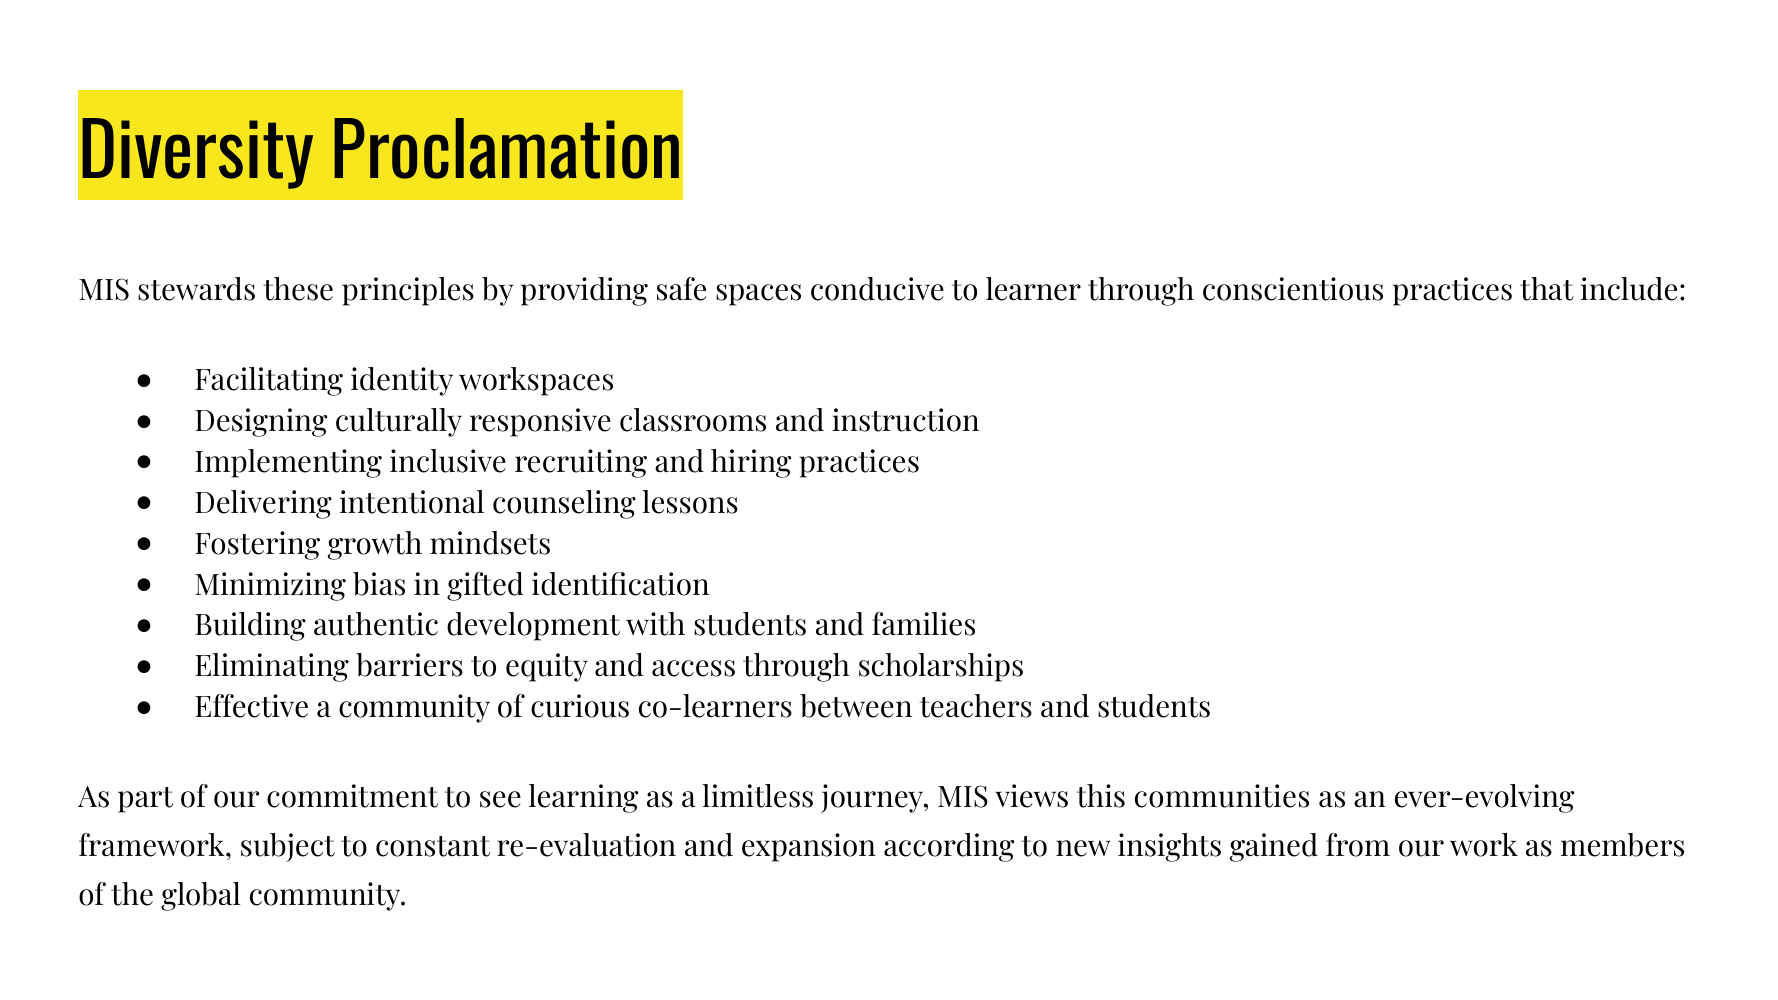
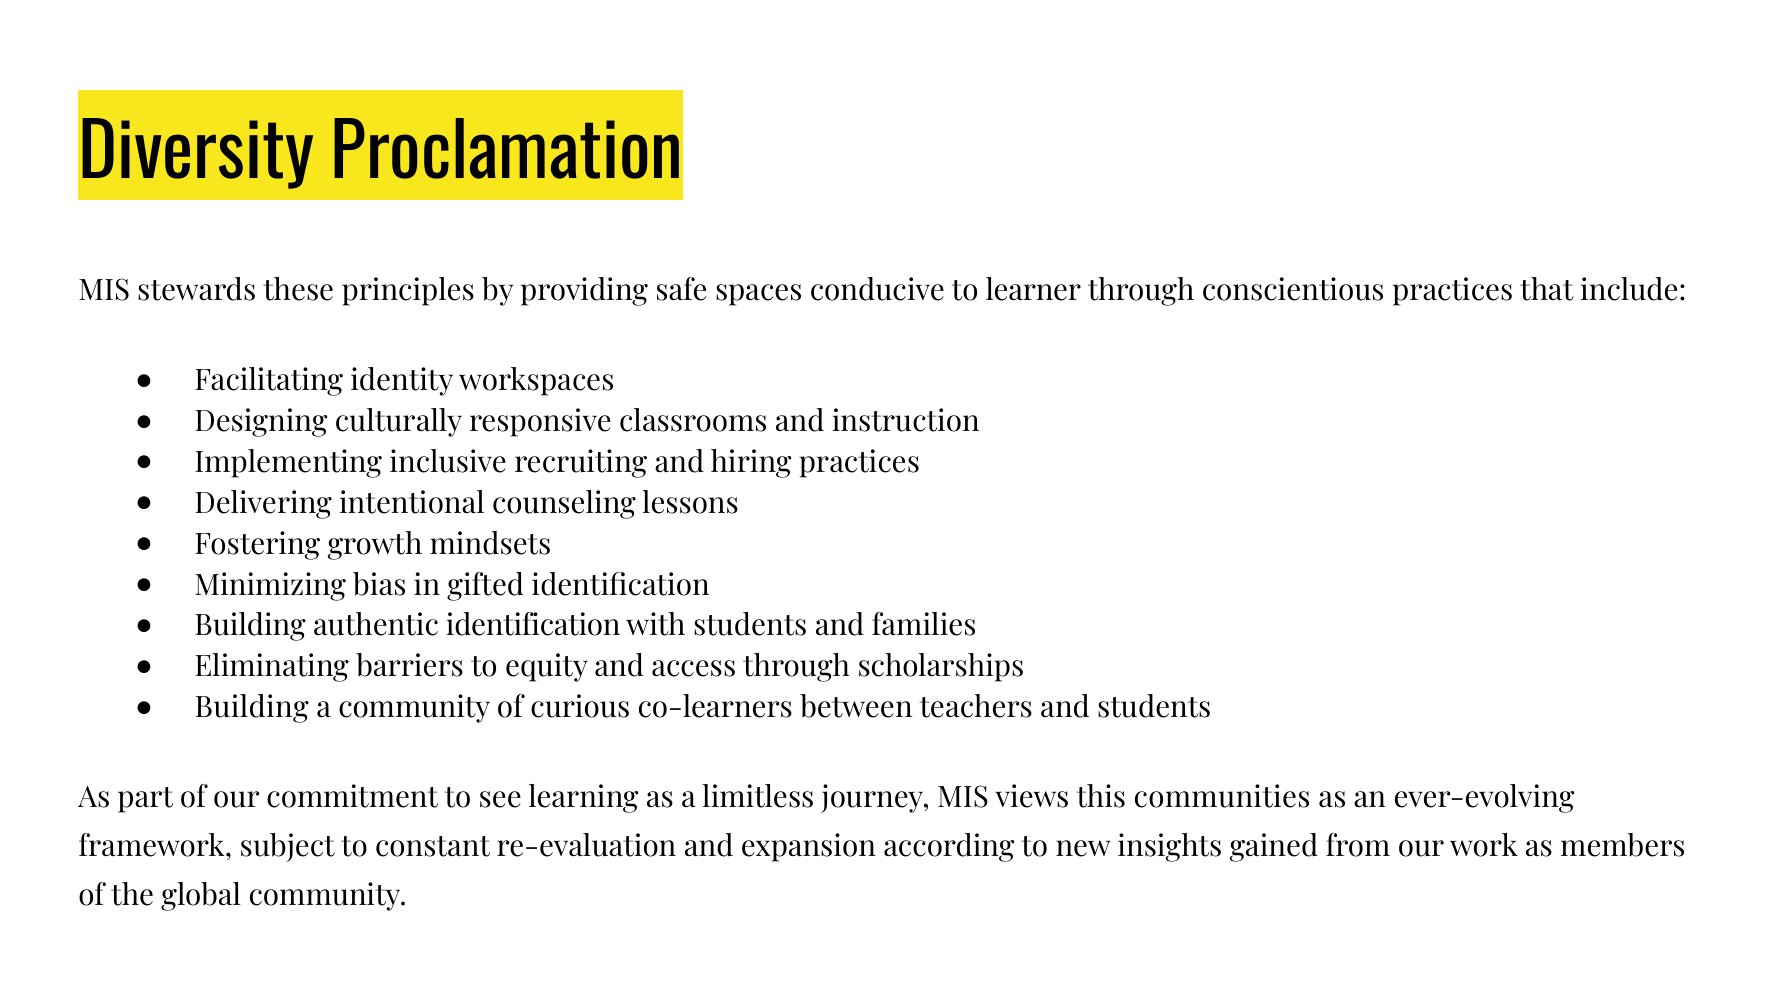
authentic development: development -> identification (533, 626)
Effective: Effective -> Building (252, 708)
